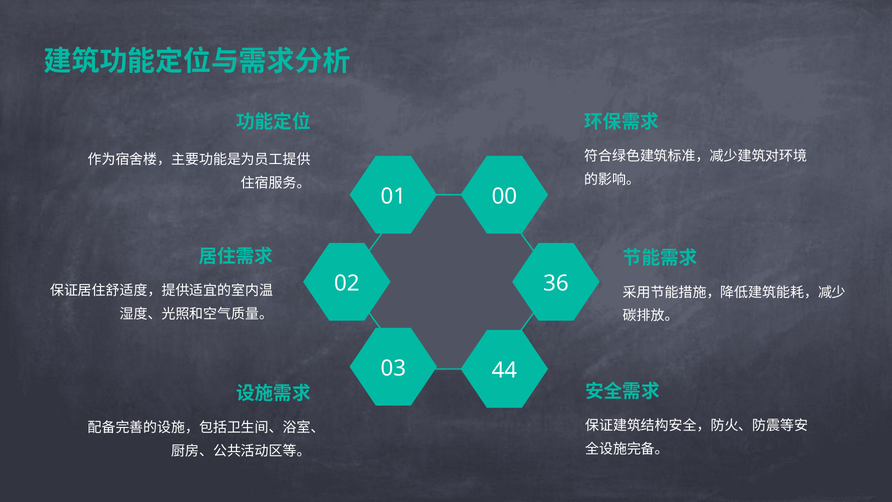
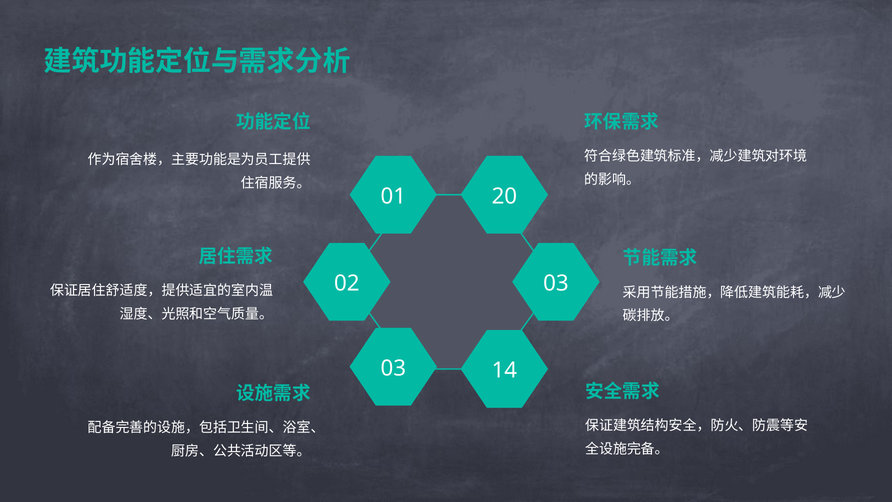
00: 00 -> 20 (504, 196)
02 36: 36 -> 03 (556, 283)
44: 44 -> 14 (504, 370)
